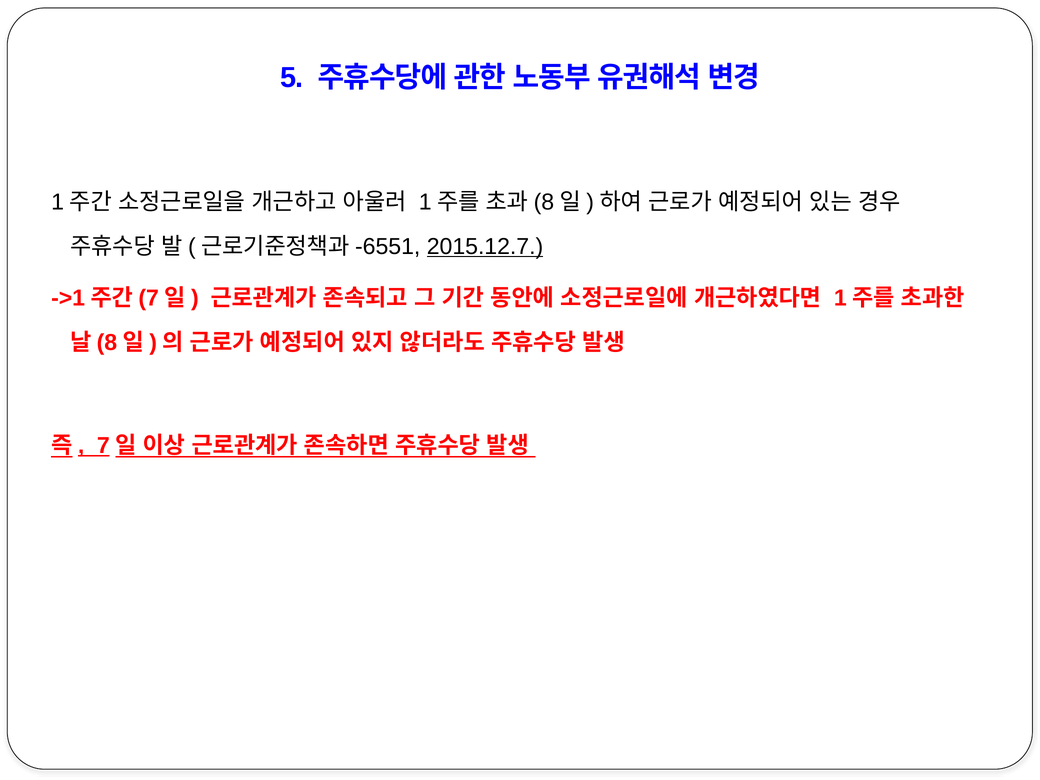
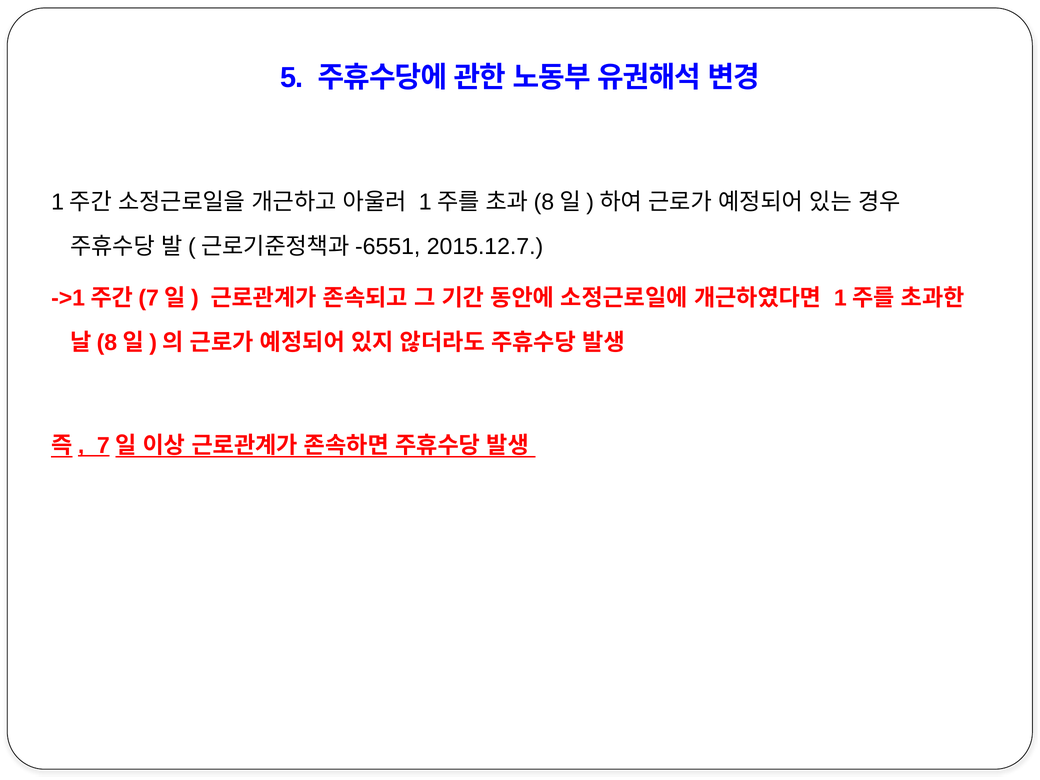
2015.12.7 underline: present -> none (485, 247)
